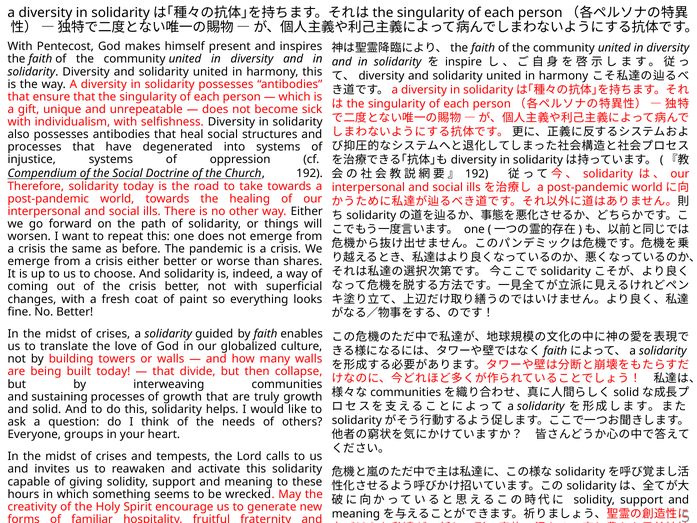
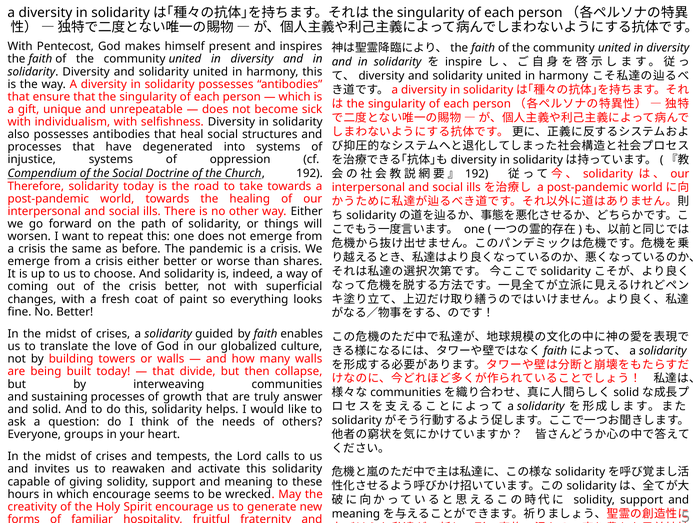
truly growth: growth -> answer (303, 397)
which something: something -> encourage (122, 494)
